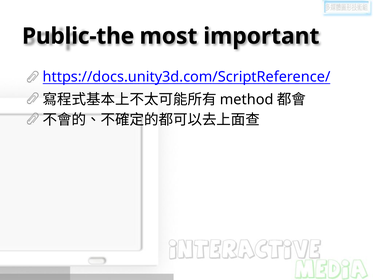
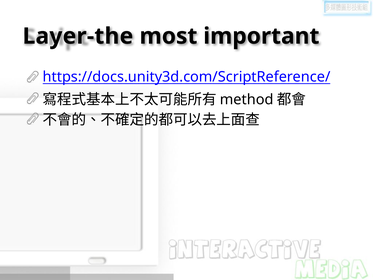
Public-the: Public-the -> Layer-the (78, 36)
